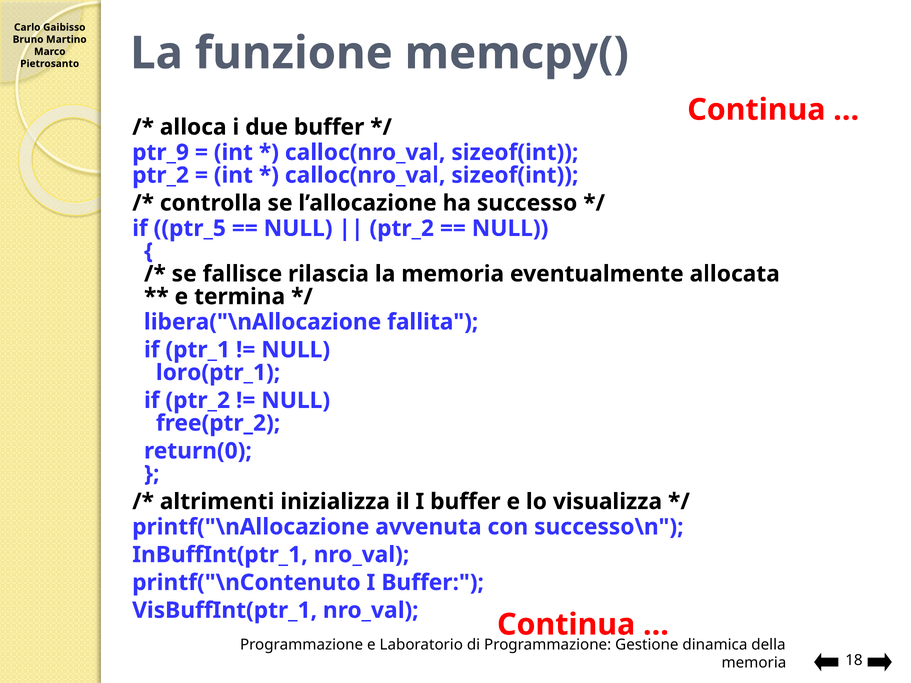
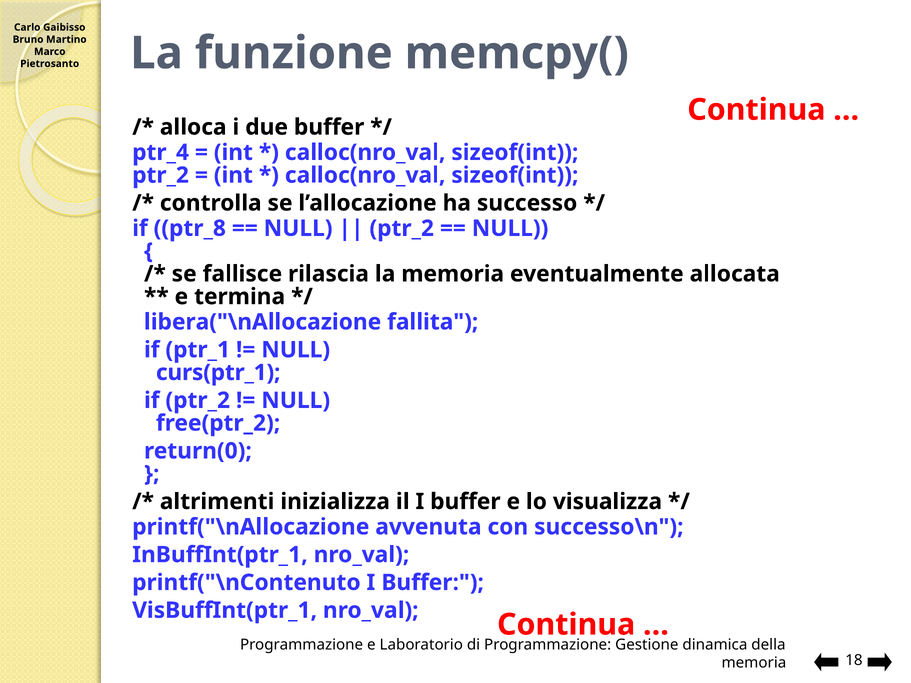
ptr_9: ptr_9 -> ptr_4 (161, 153)
ptr_5: ptr_5 -> ptr_8 (190, 228)
loro(ptr_1: loro(ptr_1 -> curs(ptr_1 (218, 373)
